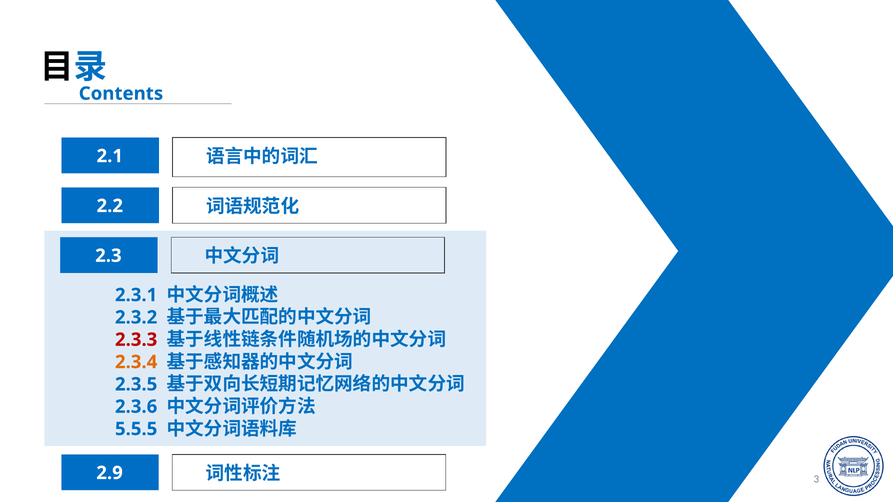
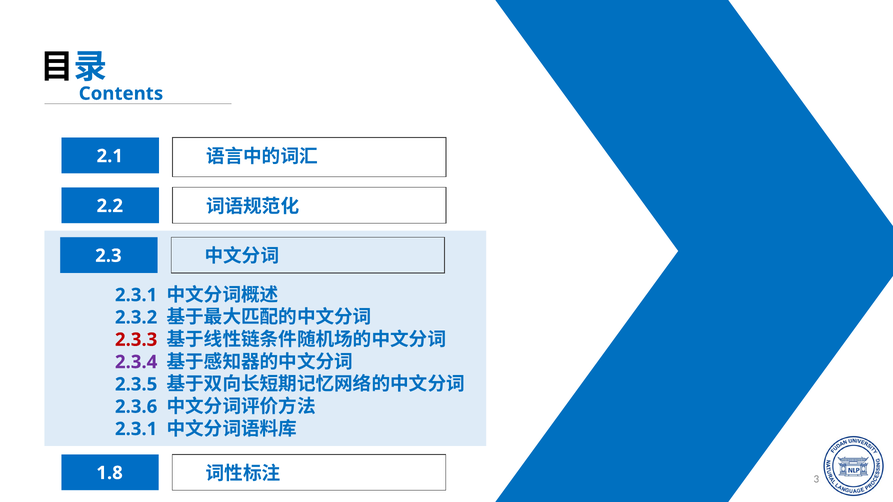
2.3.4 colour: orange -> purple (136, 362)
5.5.5: 5.5.5 -> 2.3.1 (136, 429)
2.9: 2.9 -> 1.8 (110, 473)
